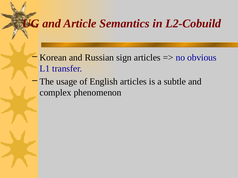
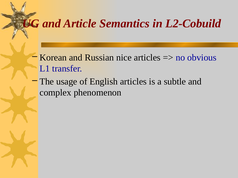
sign: sign -> nice (124, 58)
